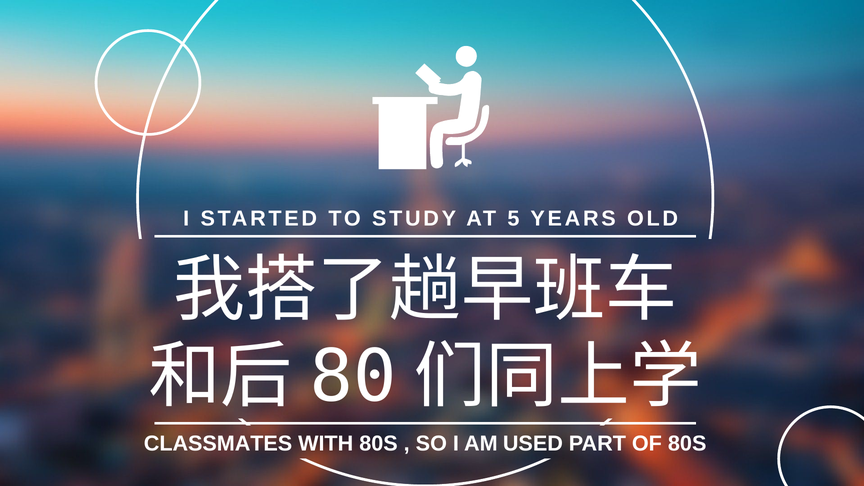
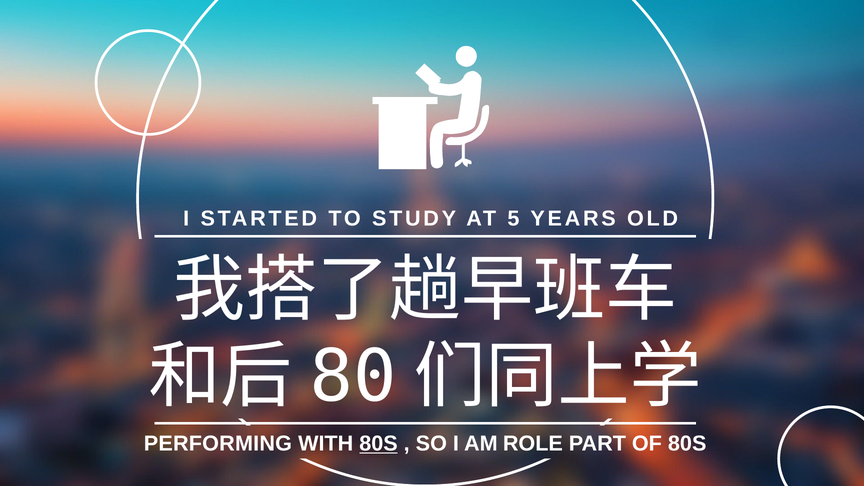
CLASSMATES: CLASSMATES -> PERFORMING (218, 444)
80S underline: none -> present (379, 444)
USED: USED -> ROLE (533, 444)
